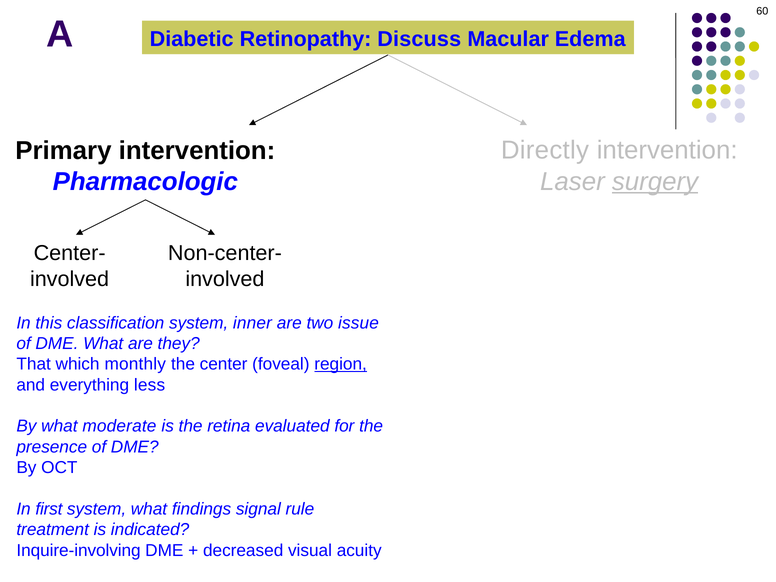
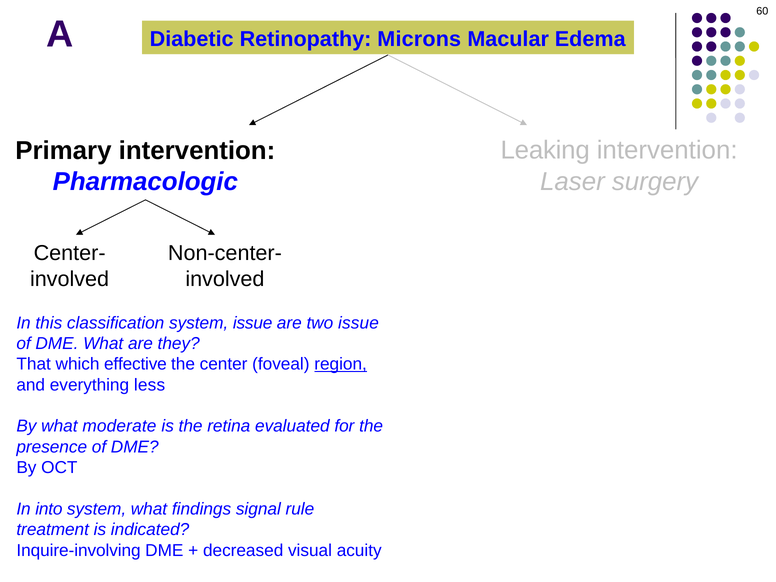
Discuss: Discuss -> Microns (419, 39)
Directly: Directly -> Leaking (545, 150)
surgery underline: present -> none (655, 181)
system inner: inner -> issue (253, 323)
monthly: monthly -> effective (135, 364)
first: first -> into (49, 509)
